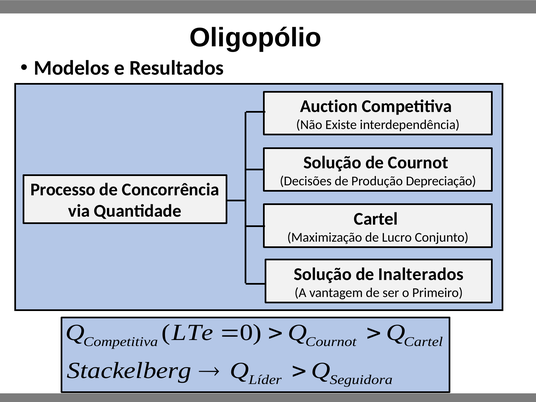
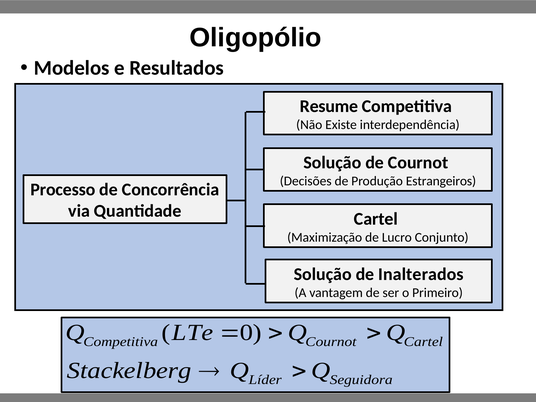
Auction: Auction -> Resume (329, 106)
Depreciação: Depreciação -> Estrangeiros (441, 181)
